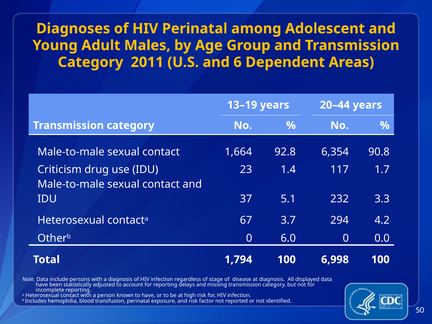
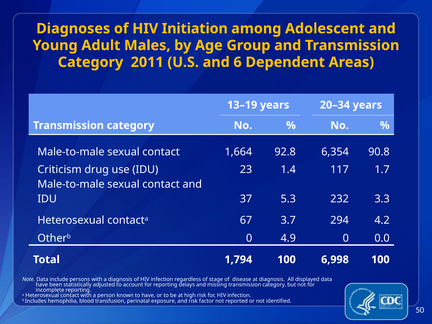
HIV Perinatal: Perinatal -> Initiation (195, 29)
20–44: 20–44 -> 20–34 (335, 105)
5.1: 5.1 -> 5.3 (288, 199)
6.0: 6.0 -> 4.9 (288, 238)
